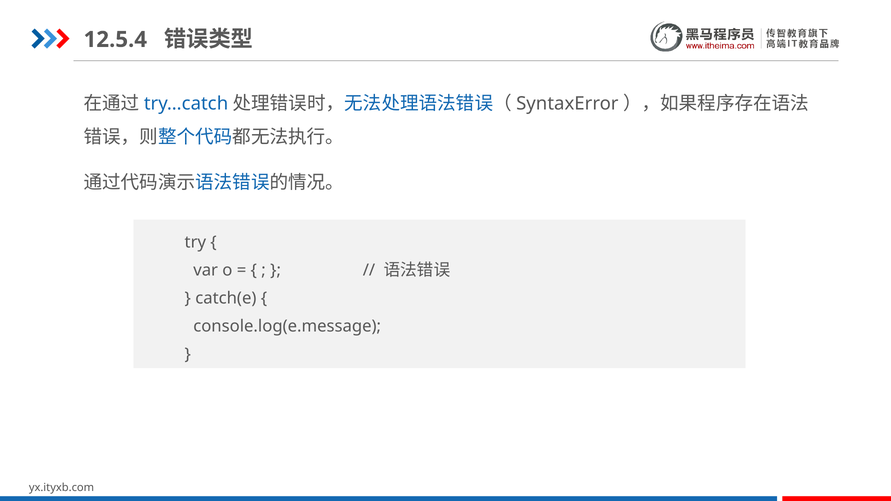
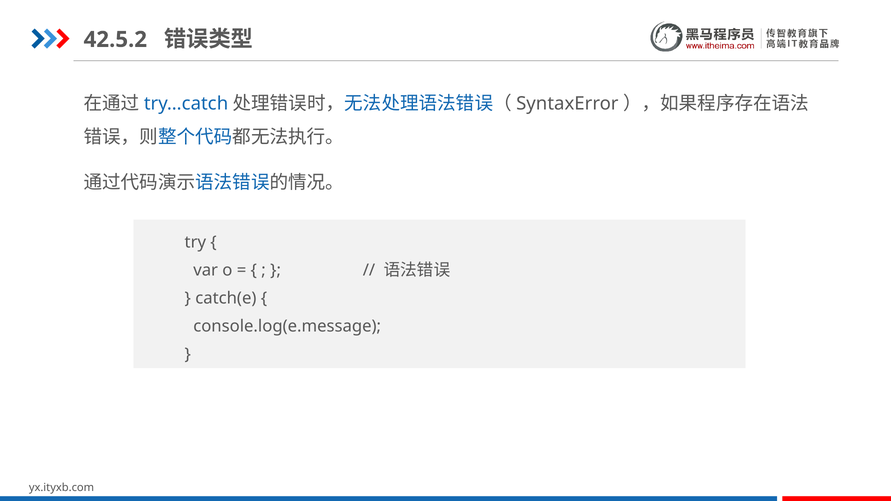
12.5.4: 12.5.4 -> 42.5.2 (115, 40)
